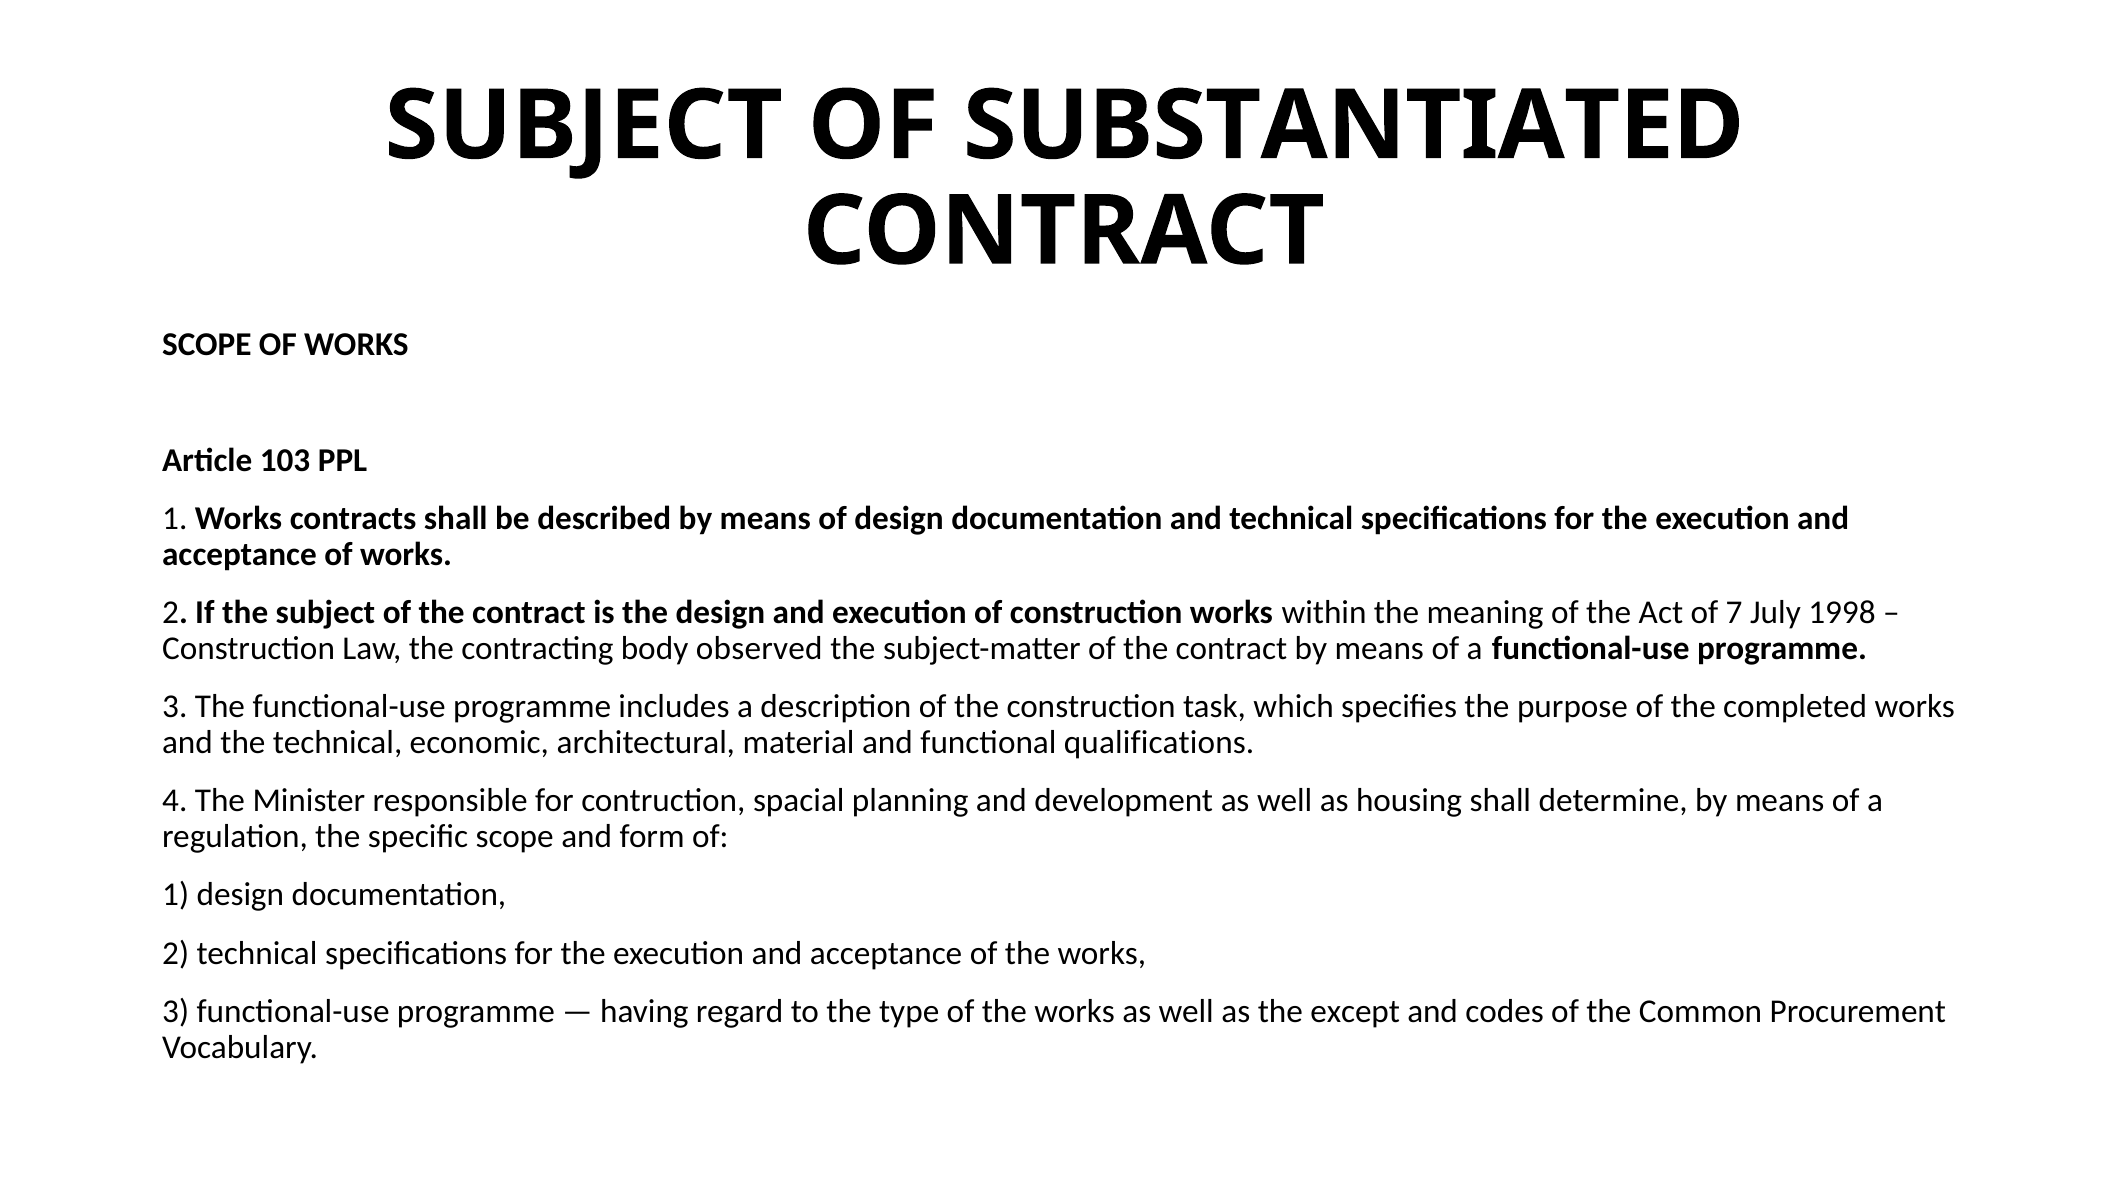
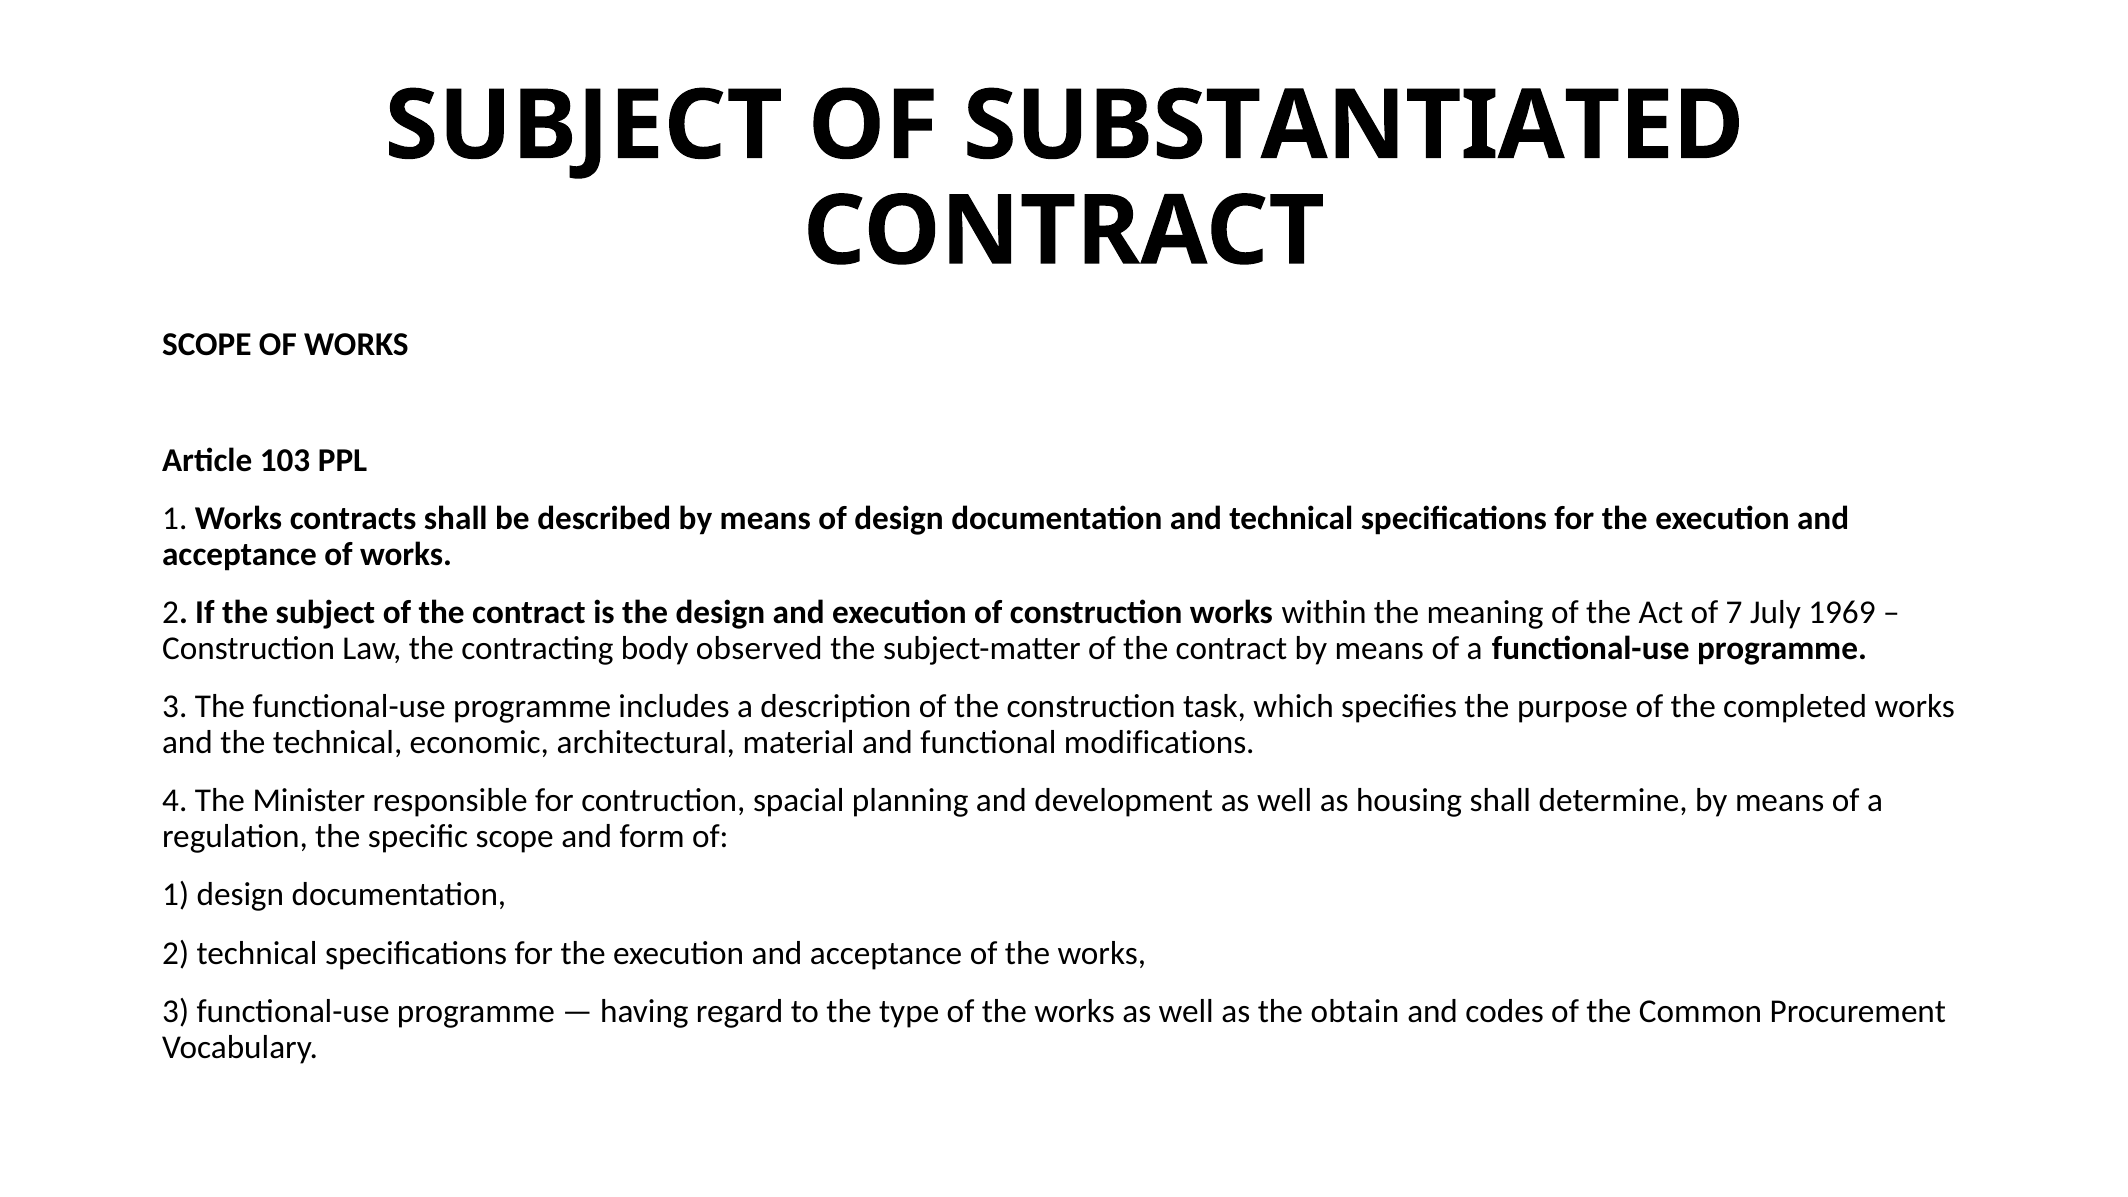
1998: 1998 -> 1969 (1842, 613)
qualifications: qualifications -> modifications (1159, 743)
except: except -> obtain (1355, 1011)
